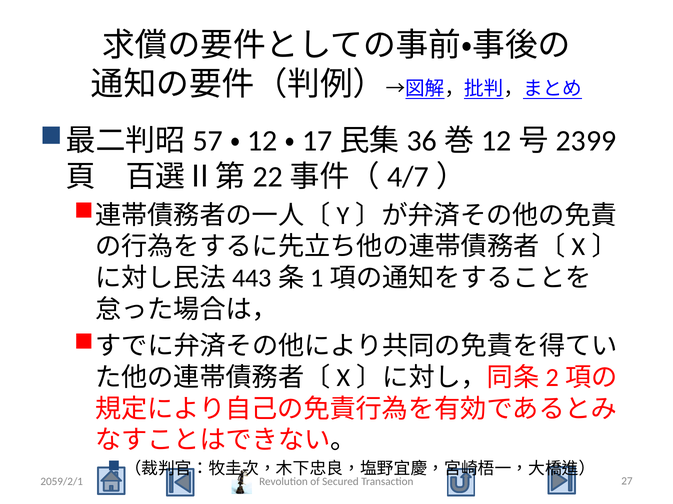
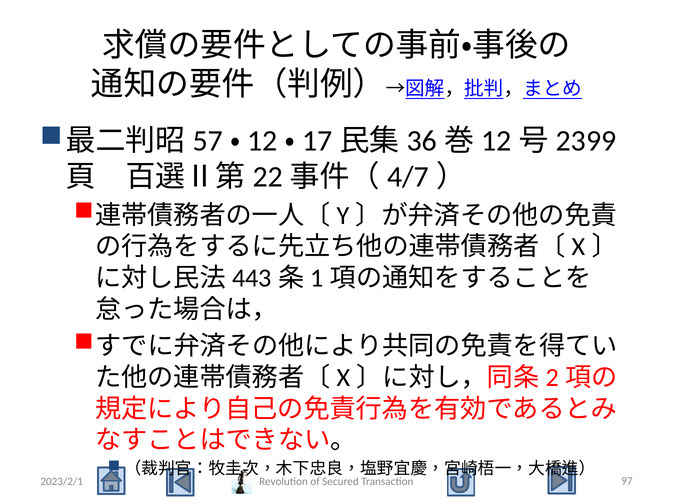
2059/2/1: 2059/2/1 -> 2023/2/1 (62, 482)
27: 27 -> 97 (627, 482)
